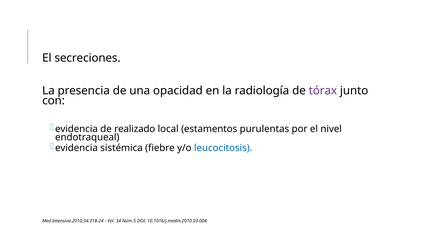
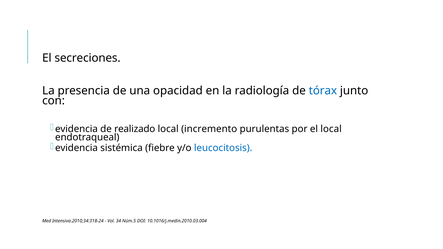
tórax colour: purple -> blue (323, 91)
estamentos: estamentos -> incremento (209, 129)
el nivel: nivel -> local (331, 129)
